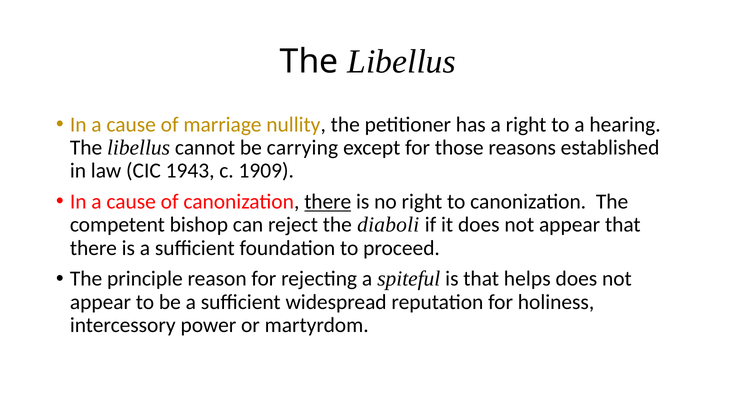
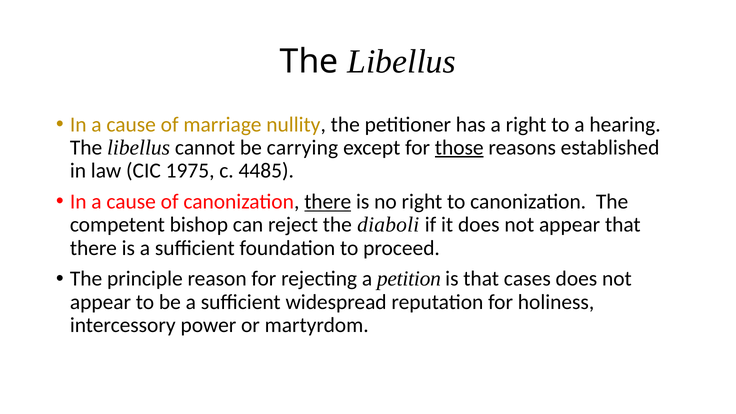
those underline: none -> present (459, 148)
1943: 1943 -> 1975 (190, 171)
1909: 1909 -> 4485 (266, 171)
spiteful: spiteful -> petition (409, 279)
helps: helps -> cases (527, 279)
